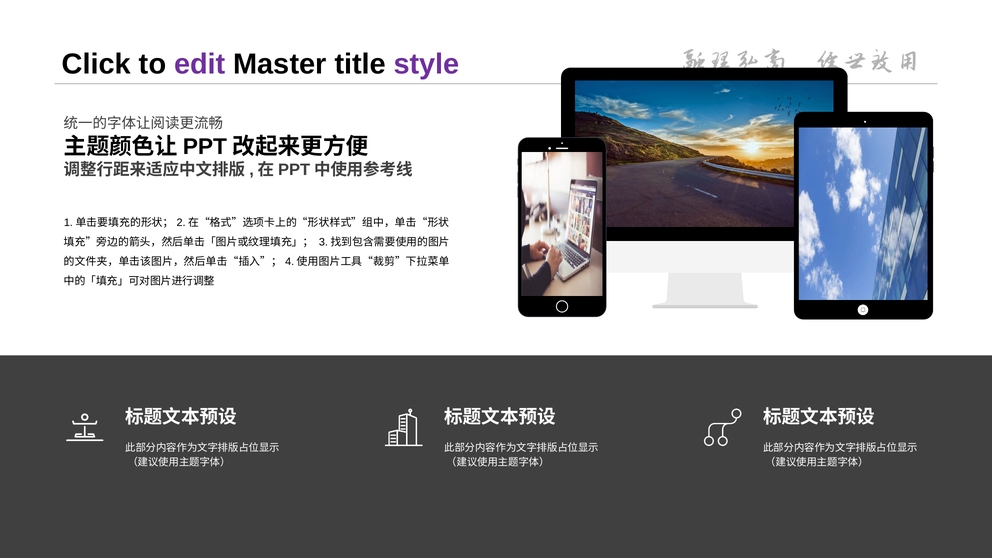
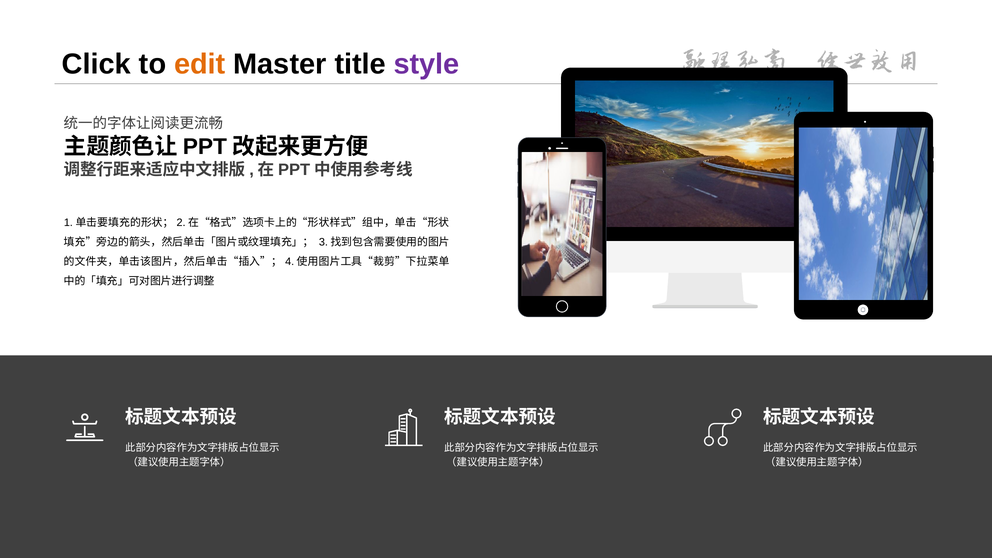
edit colour: purple -> orange (200, 64)
